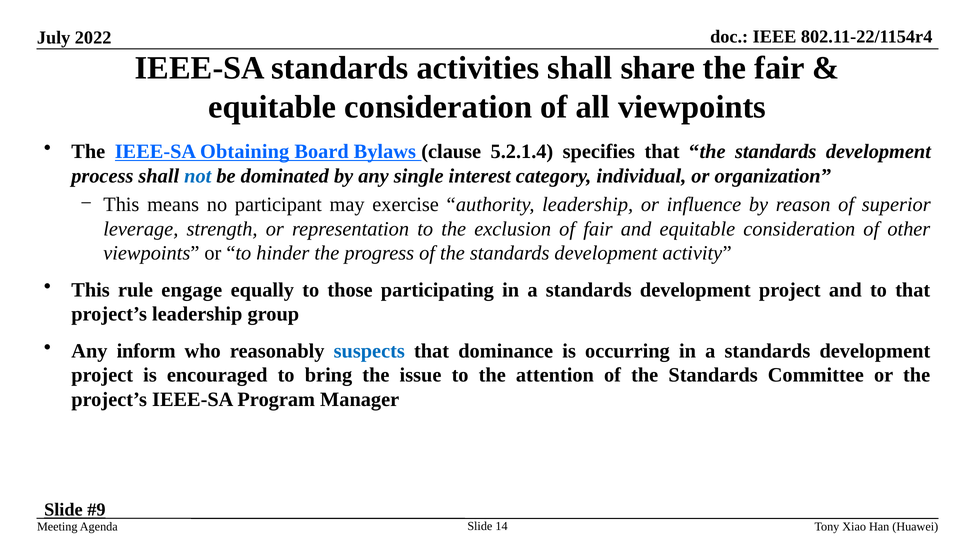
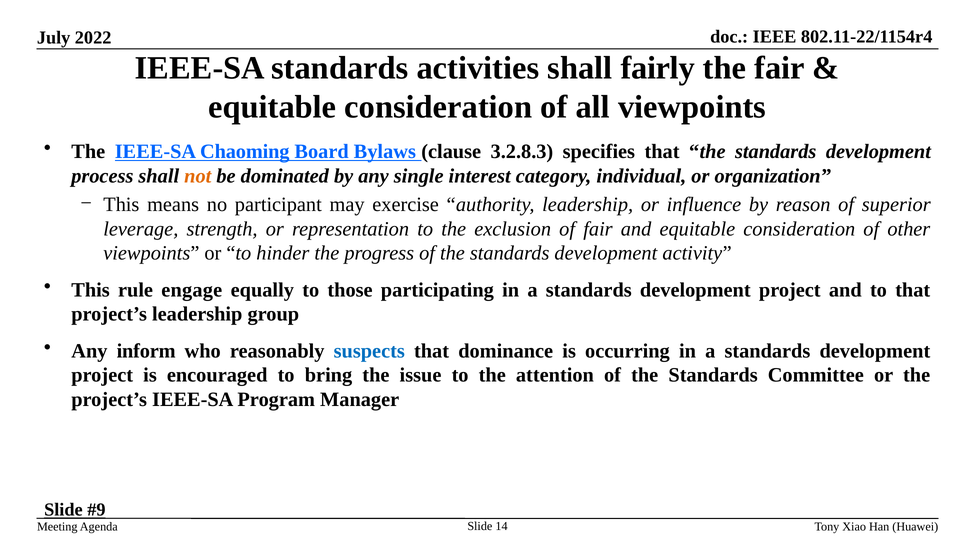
share: share -> fairly (658, 68)
Obtaining: Obtaining -> Chaoming (245, 151)
5.2.1.4: 5.2.1.4 -> 3.2.8.3 (522, 151)
not colour: blue -> orange (198, 176)
